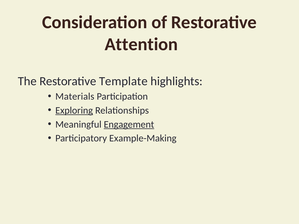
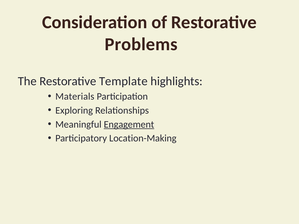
Attention: Attention -> Problems (141, 44)
Exploring underline: present -> none (74, 111)
Example-Making: Example-Making -> Location-Making (143, 138)
